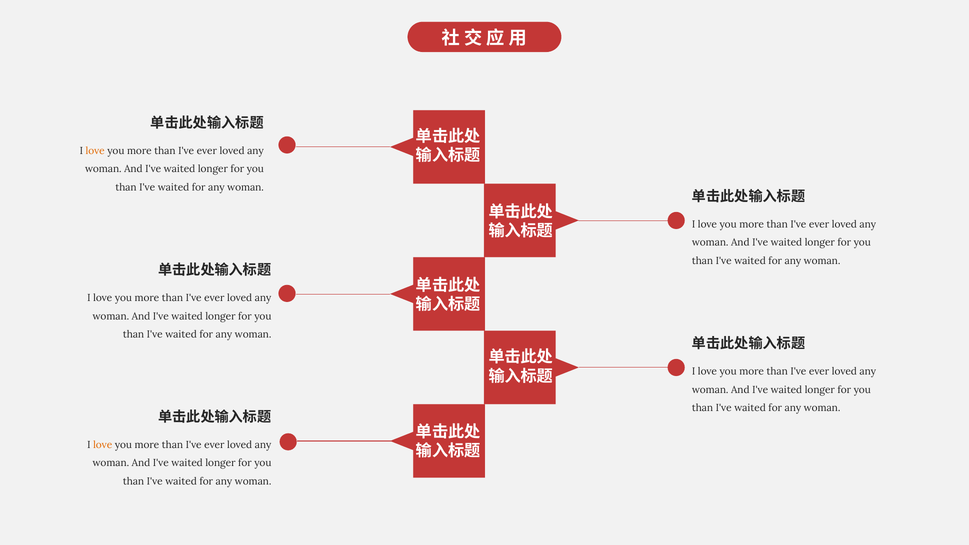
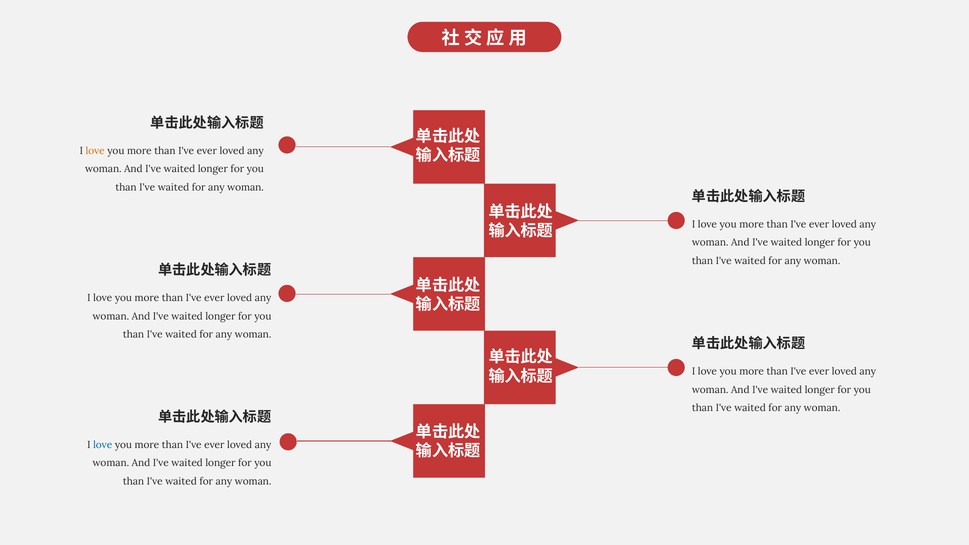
love colour: orange -> blue (103, 445)
